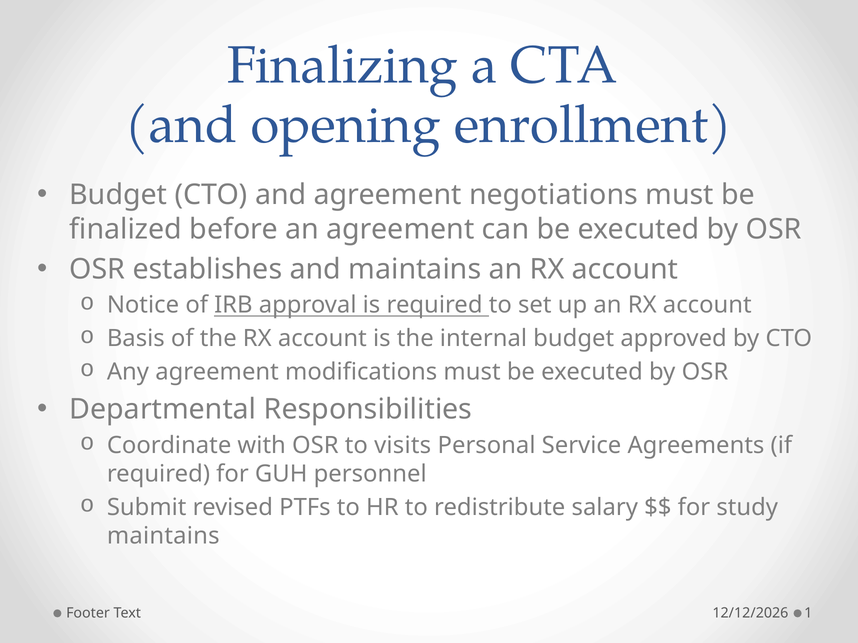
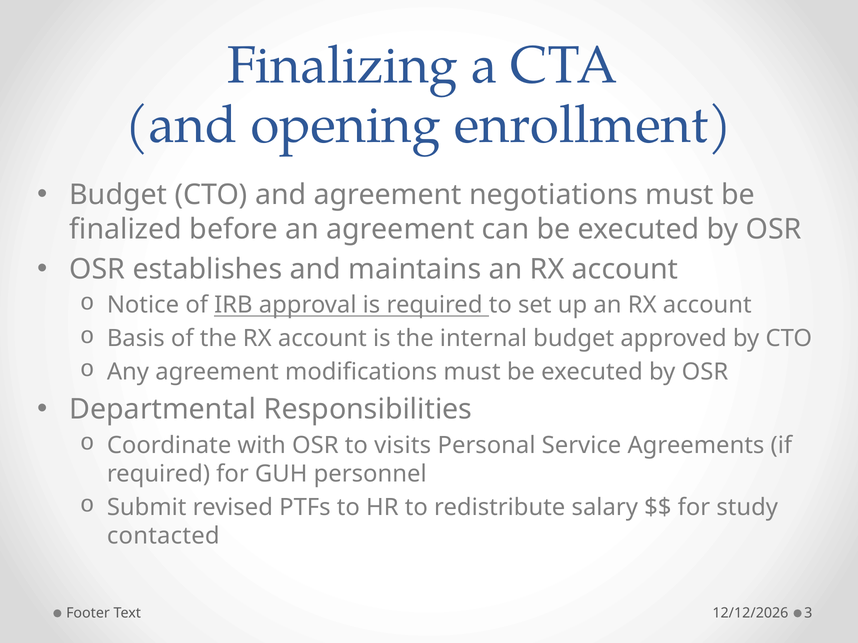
maintains: maintains -> contacted (163, 536)
1: 1 -> 3 (808, 613)
